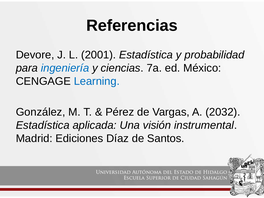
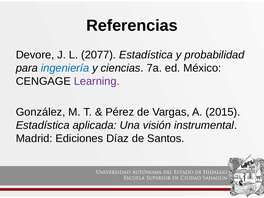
2001: 2001 -> 2077 (99, 55)
Learning colour: blue -> purple (97, 81)
2032: 2032 -> 2015 (223, 112)
